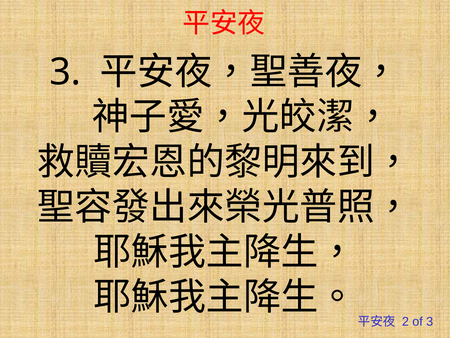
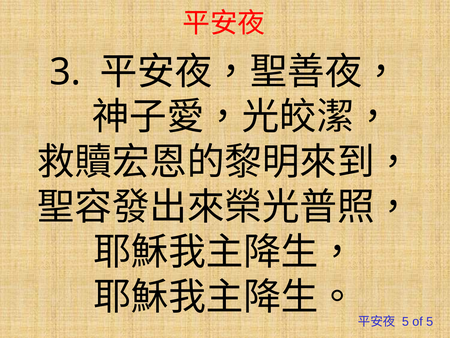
2: 2 -> 5 (405, 321)
of 3: 3 -> 5 (430, 321)
